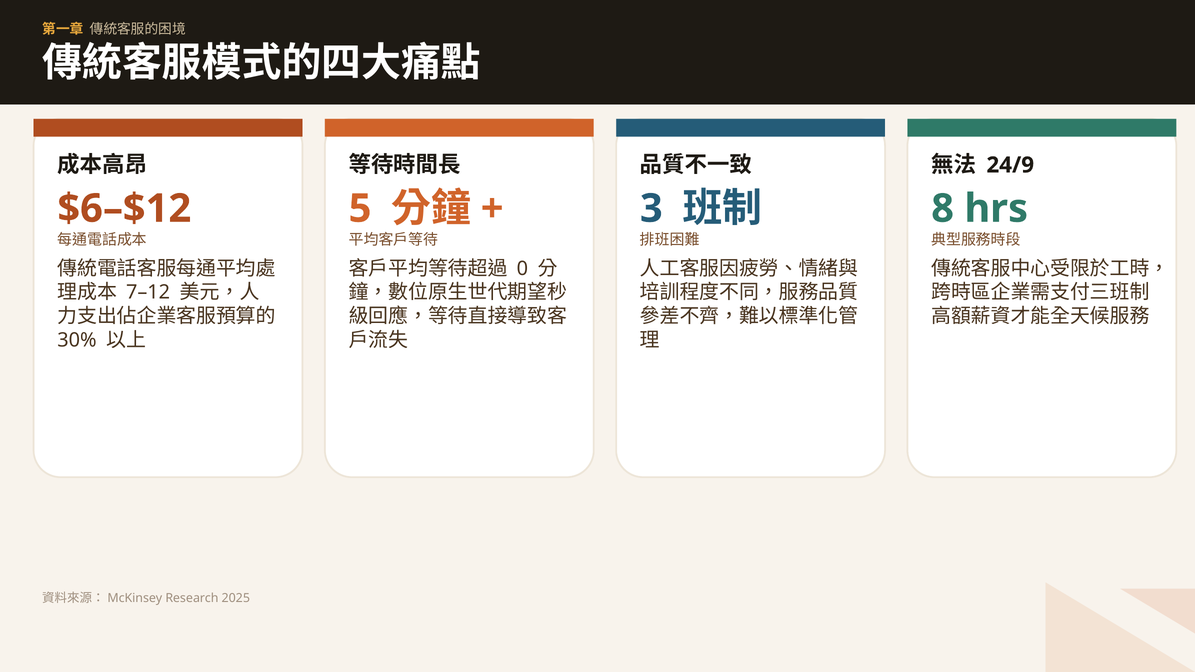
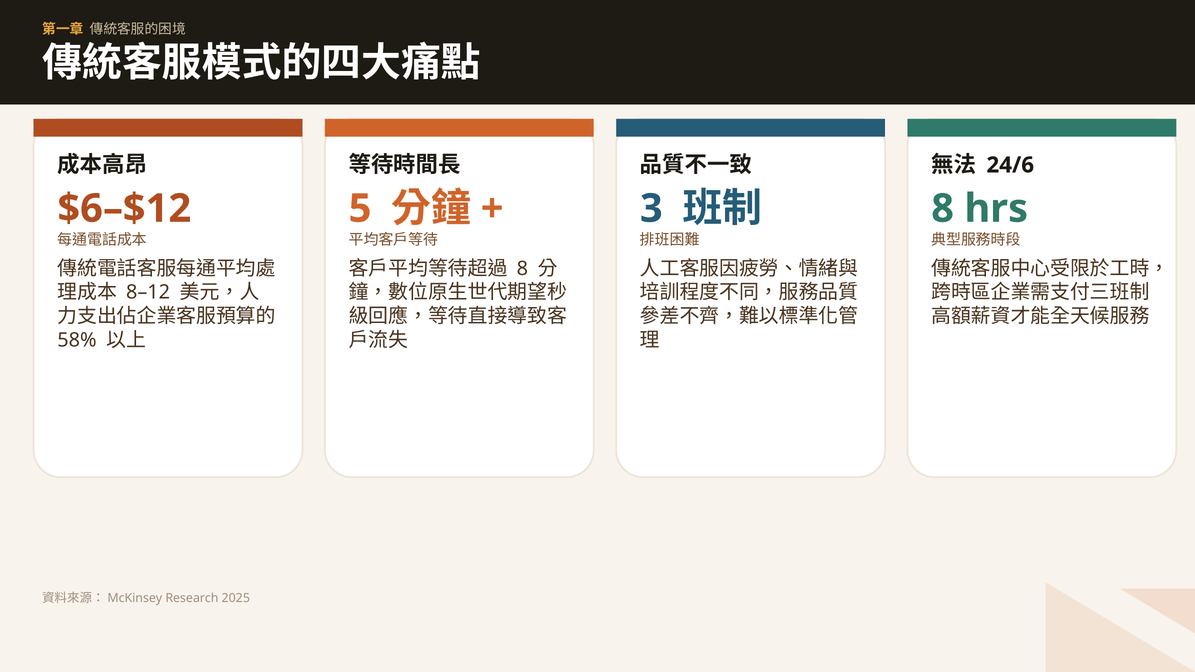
24/9: 24/9 -> 24/6 (1010, 165)
0: 0 -> 8 (522, 269)
7–12: 7–12 -> 8–12 (148, 292)
30%: 30% -> 58% (77, 340)
